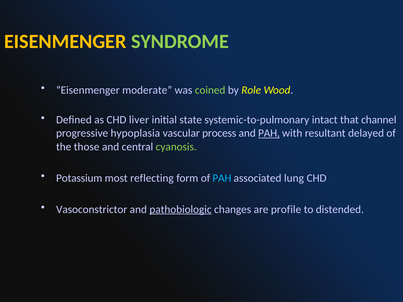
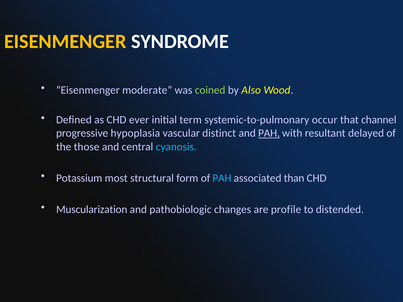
SYNDROME colour: light green -> white (180, 42)
Role: Role -> Also (251, 90)
liver: liver -> ever (139, 120)
state: state -> term (191, 120)
intact: intact -> occur (325, 120)
process: process -> distinct (219, 133)
cyanosis colour: light green -> light blue (176, 147)
reflecting: reflecting -> structural (152, 178)
lung: lung -> than (294, 178)
Vasoconstrictor: Vasoconstrictor -> Muscularization (92, 209)
pathobiologic underline: present -> none (181, 209)
